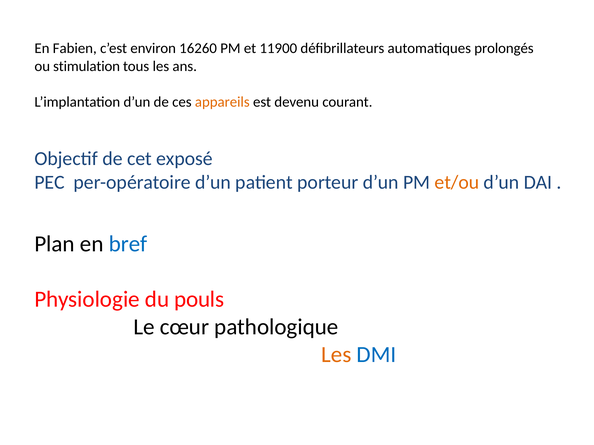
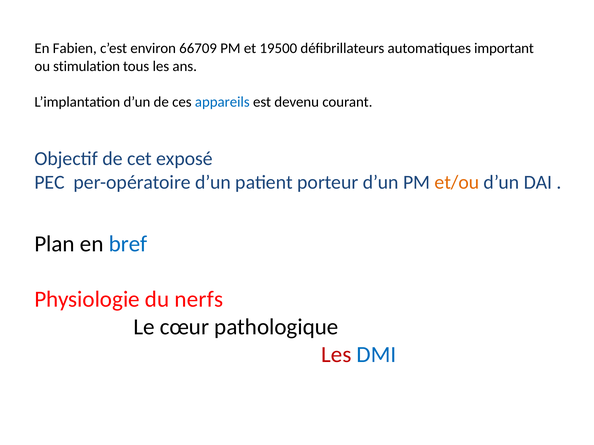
16260: 16260 -> 66709 (198, 48)
11900: 11900 -> 19500 (278, 48)
prolongés: prolongés -> important (504, 48)
appareils colour: orange -> blue (222, 102)
pouls: pouls -> nerfs (199, 300)
Les colour: orange -> red (336, 355)
